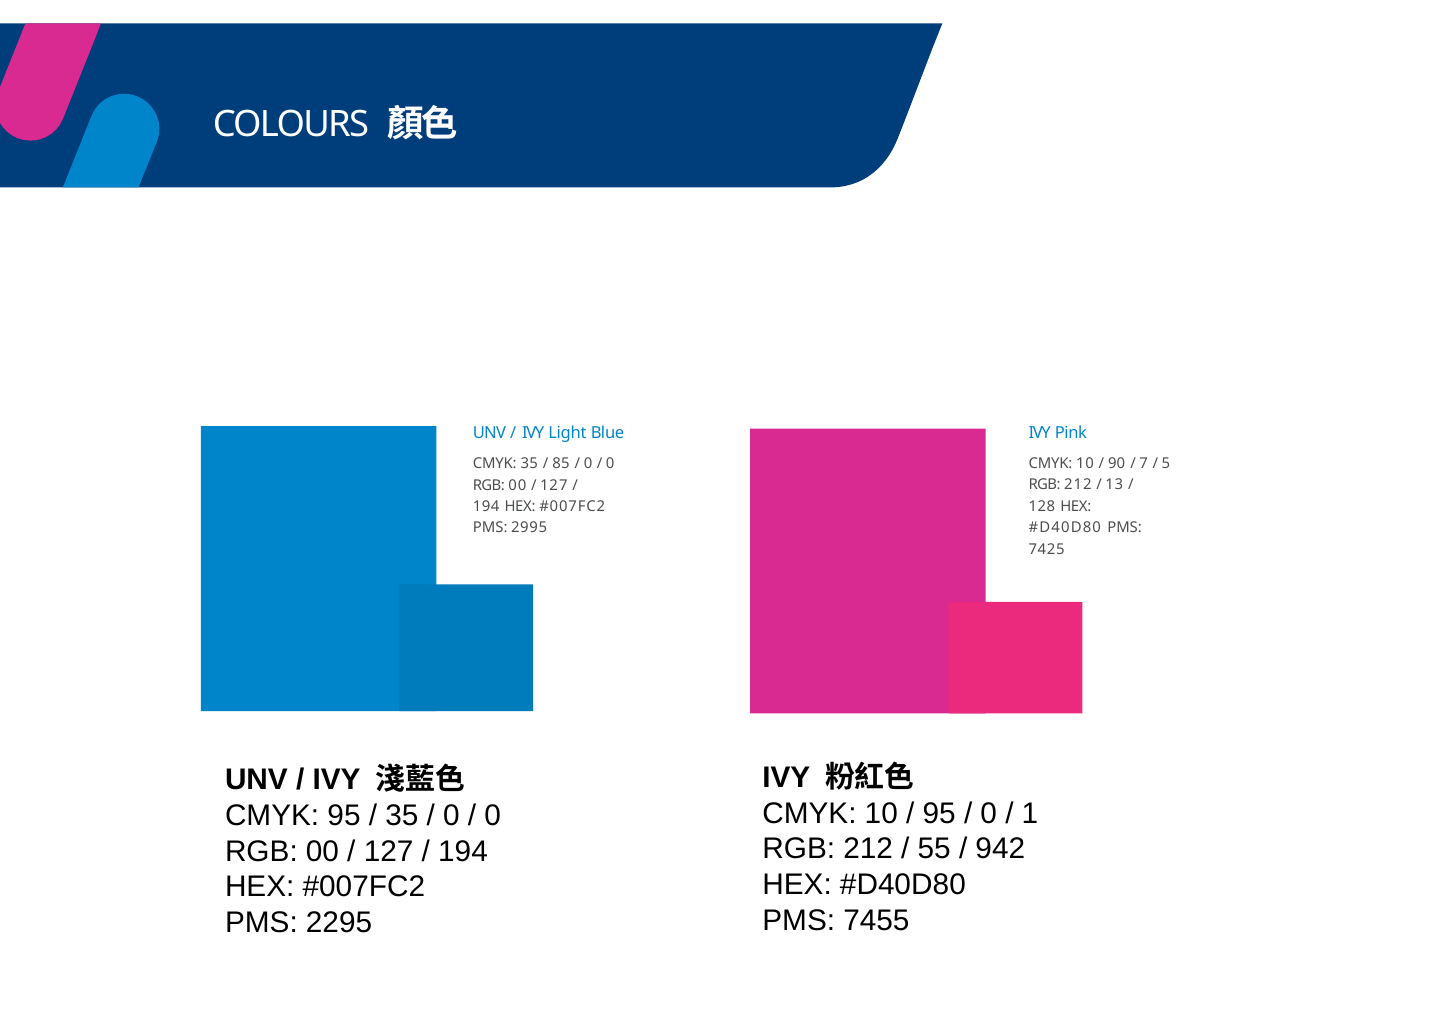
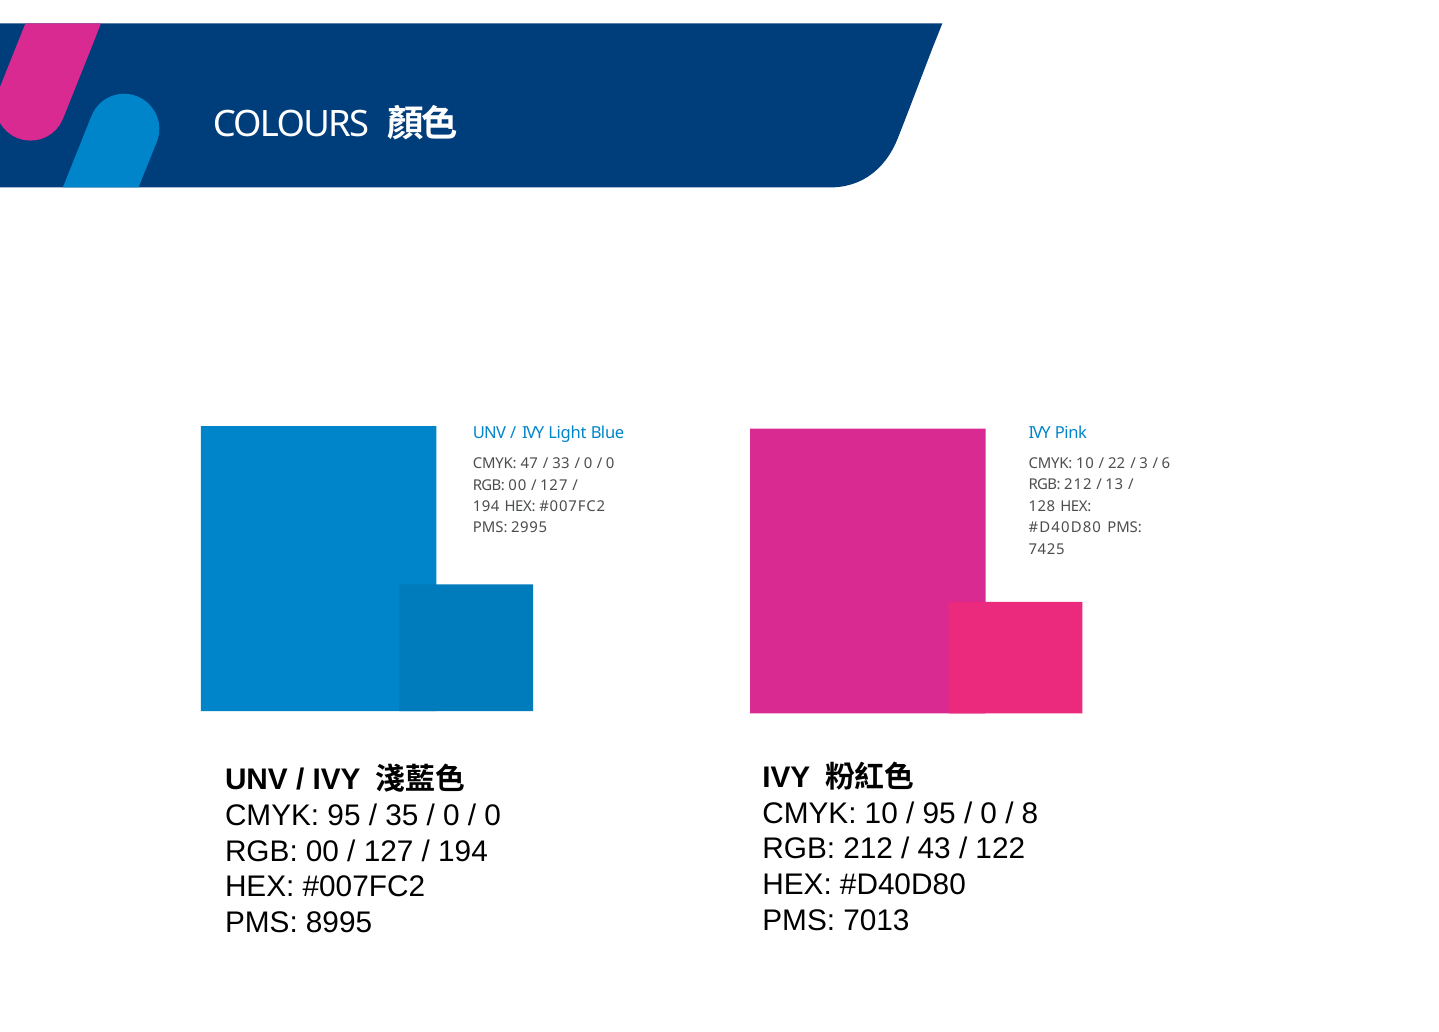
CMYK 35: 35 -> 47 (529, 464)
85: 85 -> 33 (561, 464)
90: 90 -> 22 (1117, 464)
7: 7 -> 3 (1144, 464)
5: 5 -> 6 (1166, 464)
1: 1 -> 8 (1030, 813)
55: 55 -> 43 (934, 849)
942: 942 -> 122 (1000, 849)
7455: 7455 -> 7013 (876, 921)
2295: 2295 -> 8995 (339, 923)
